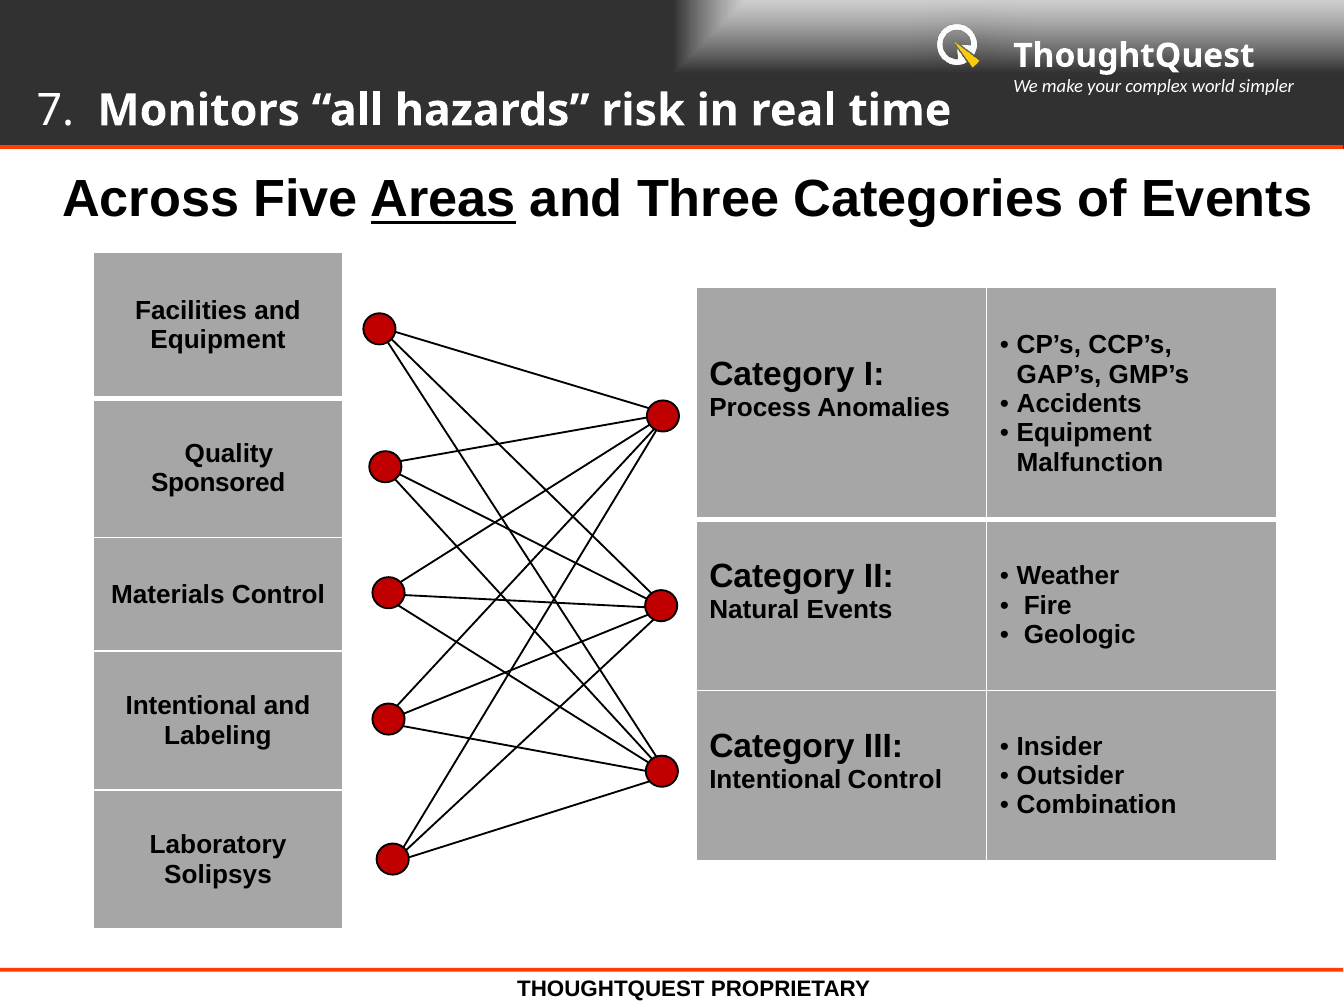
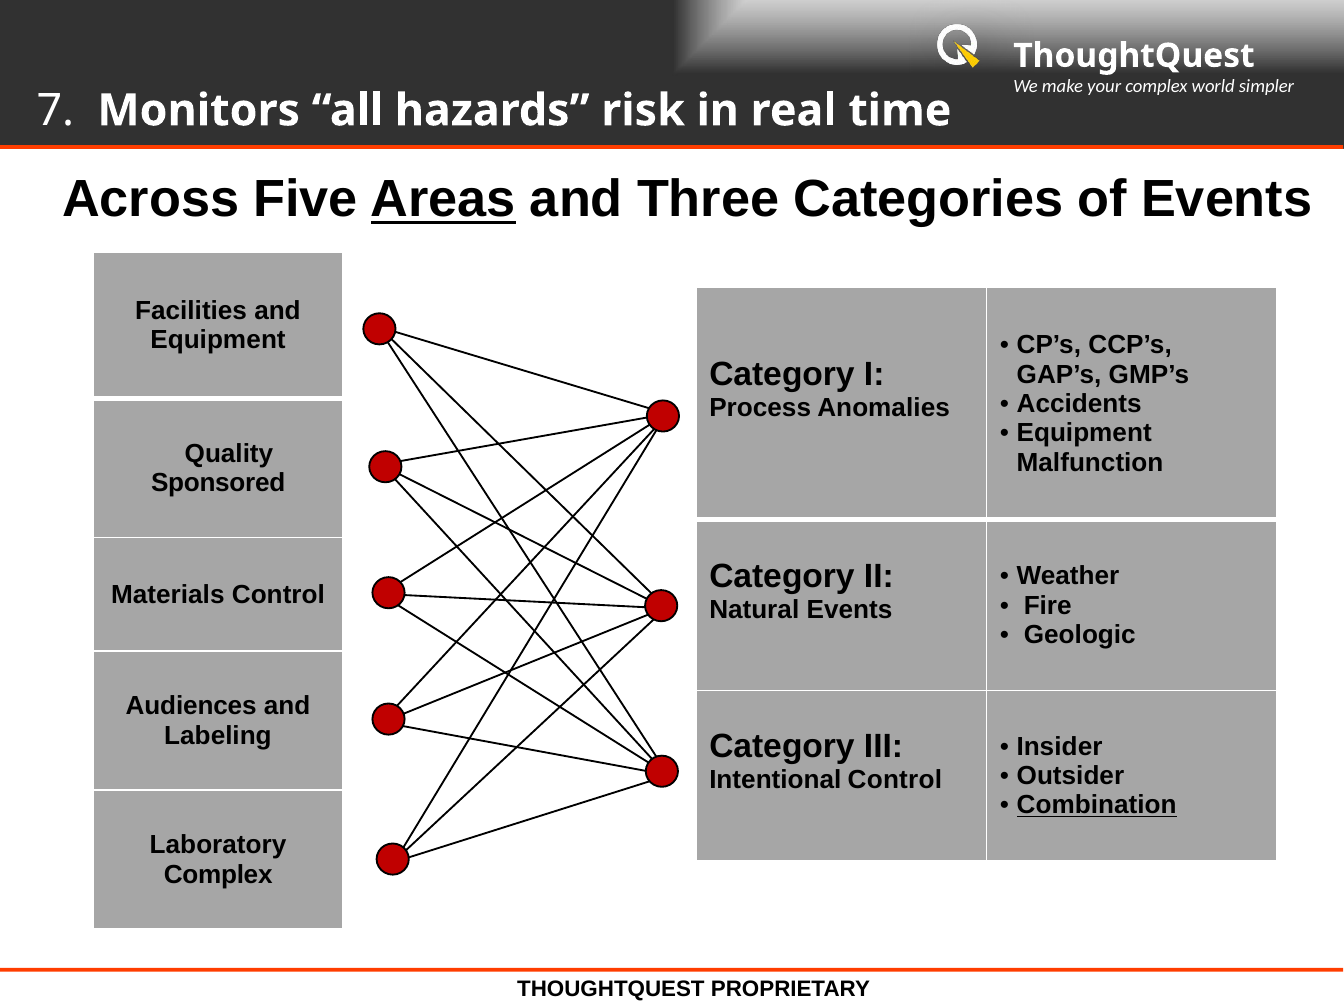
Intentional: Intentional -> Audiences (191, 706)
Combination underline: none -> present (1097, 805)
Solipsys: Solipsys -> Complex (218, 875)
